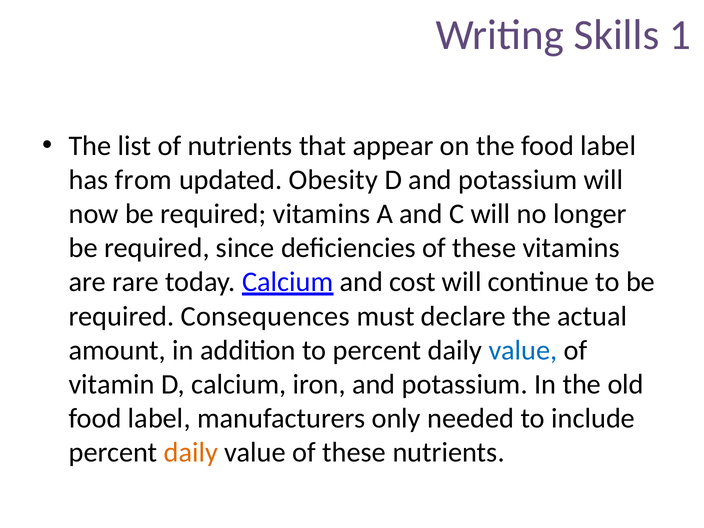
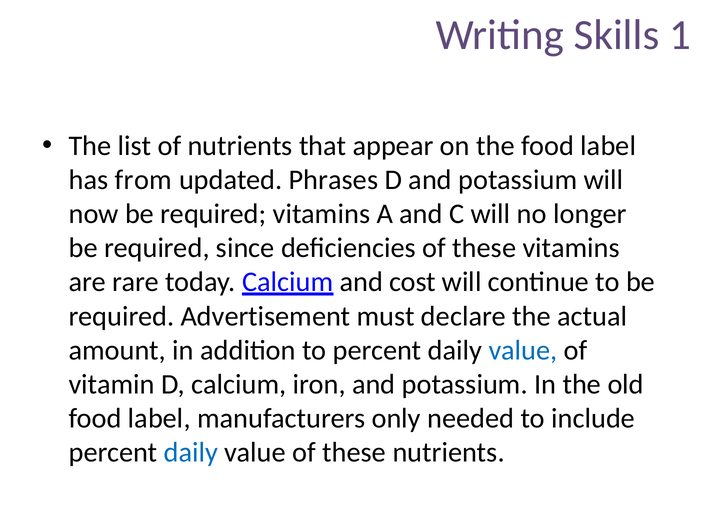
Obesity: Obesity -> Phrases (333, 180)
Consequences: Consequences -> Advertisement (266, 316)
daily colour: orange -> blue (191, 453)
